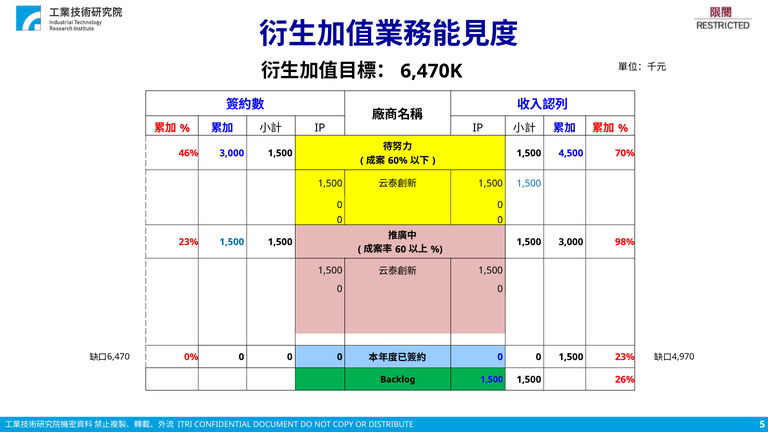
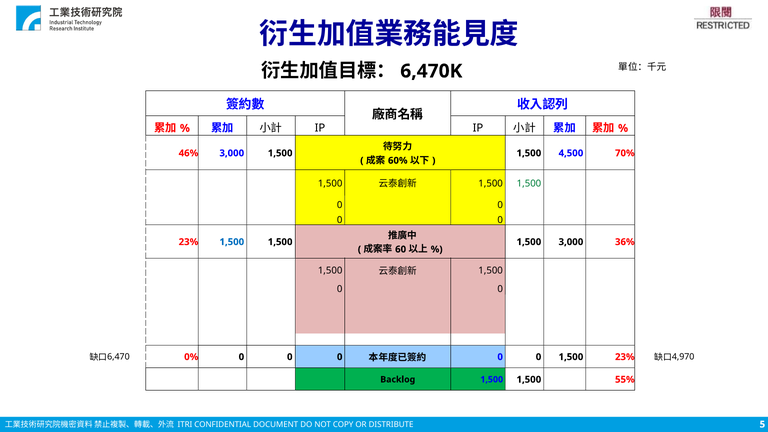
1,500 colour: blue -> green (529, 183)
98%: 98% -> 36% (625, 242)
26%: 26% -> 55% (625, 380)
